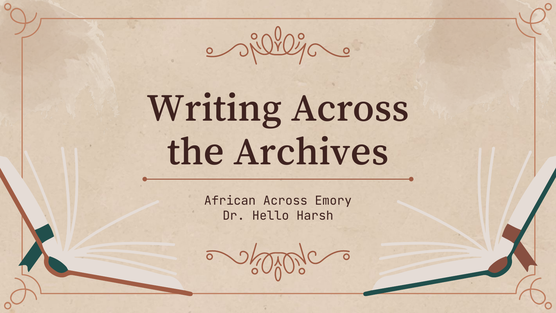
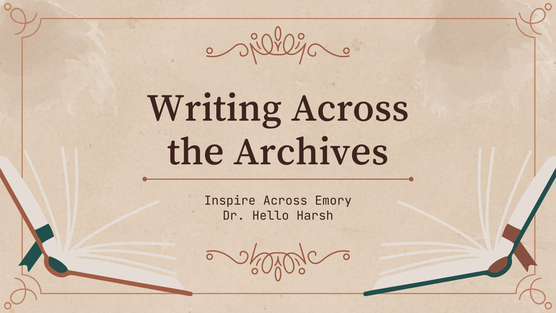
African: African -> Inspire (230, 201)
